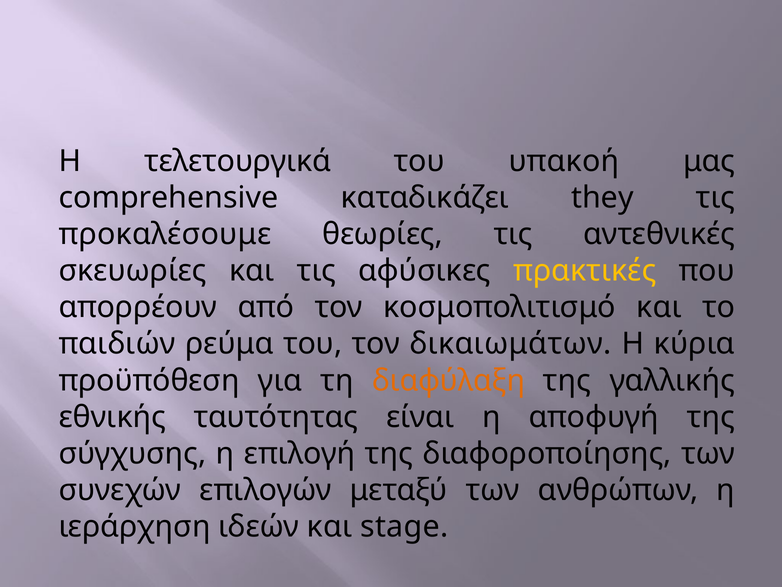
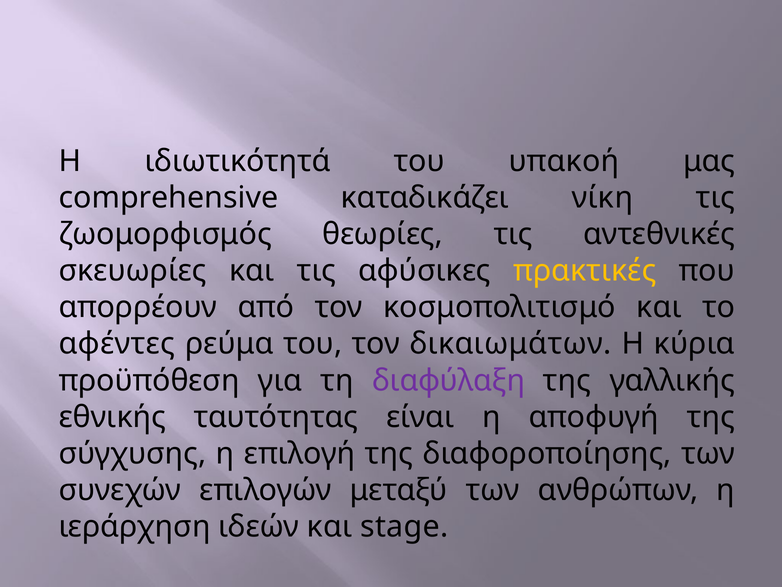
τελετουργικά: τελετουργικά -> ιδιωτικότητά (238, 161)
they: they -> νίκη (602, 198)
προκαλέσουμε: προκαλέσουμε -> ζωομορφισμός (165, 234)
παιδιών: παιδιών -> αφέντες (117, 344)
διαφύλαξη colour: orange -> purple (449, 380)
